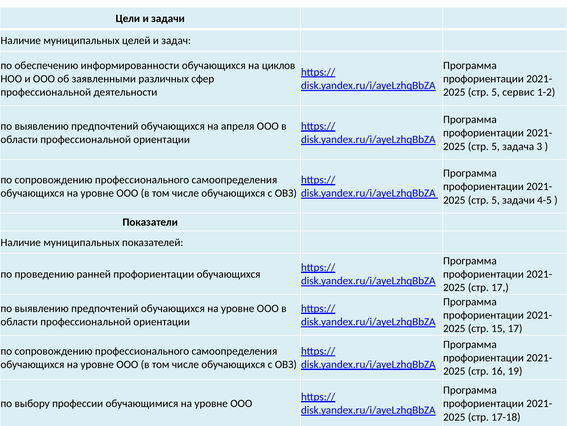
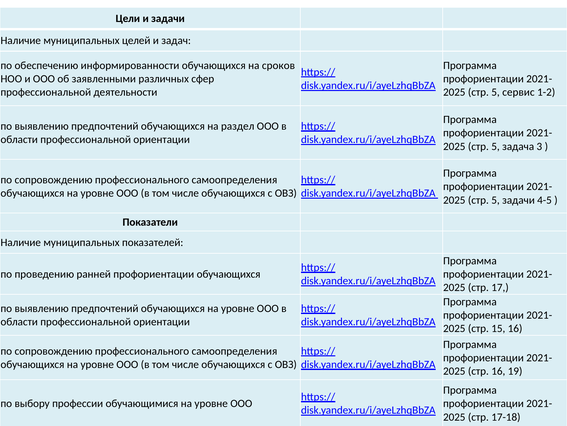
циклов: циклов -> сроков (278, 65)
апреля: апреля -> раздел (238, 126)
15 17: 17 -> 16 (515, 328)
